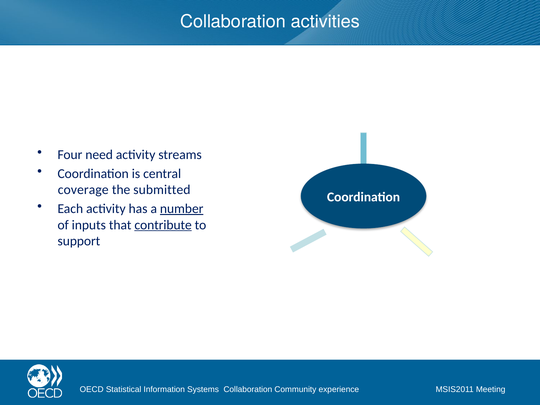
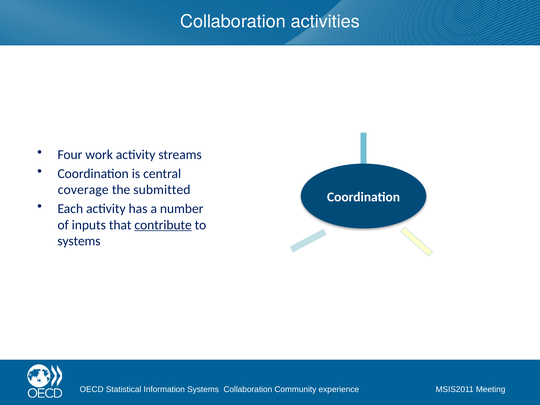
need: need -> work (99, 155)
number underline: present -> none (182, 209)
support: support -> systems (79, 241)
